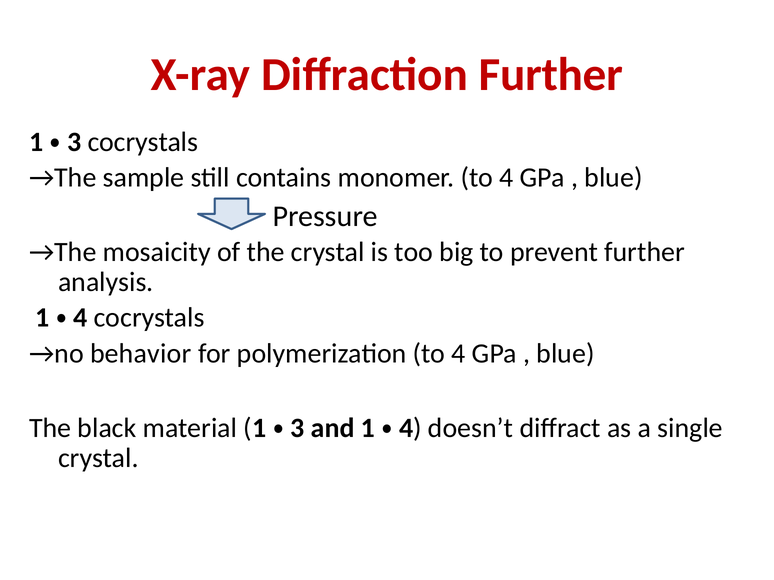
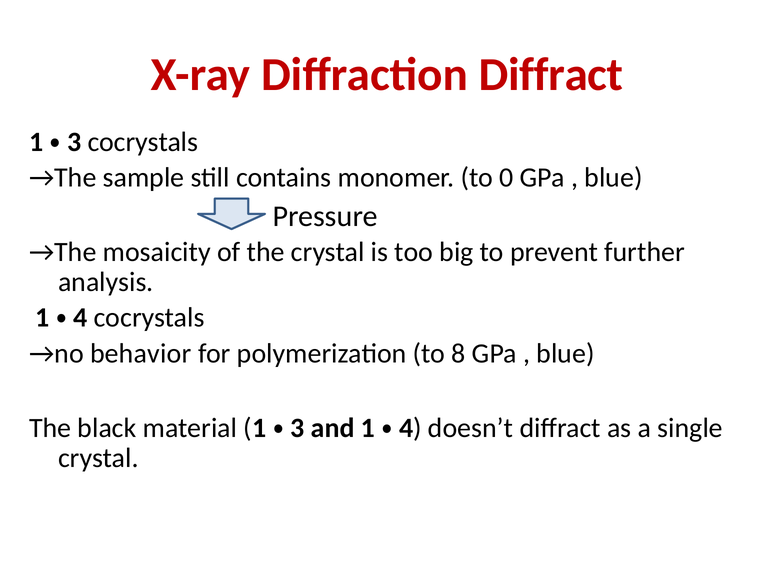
Diffraction Further: Further -> Diffract (551, 75)
monomer to 4: 4 -> 0 (506, 178)
polymerization to 4: 4 -> 8 (459, 354)
